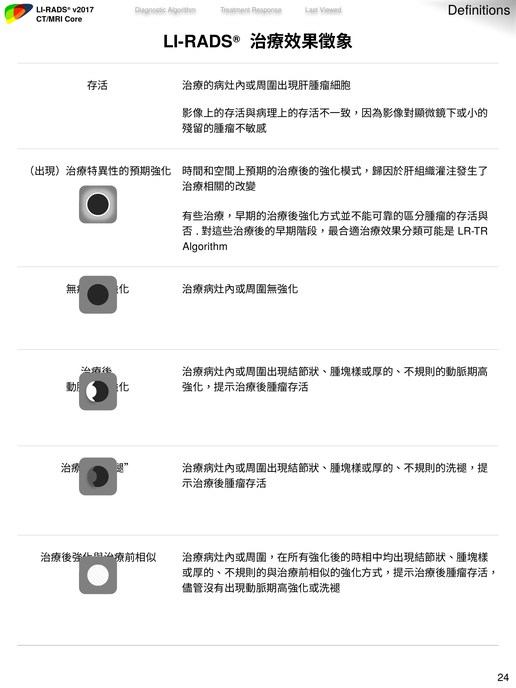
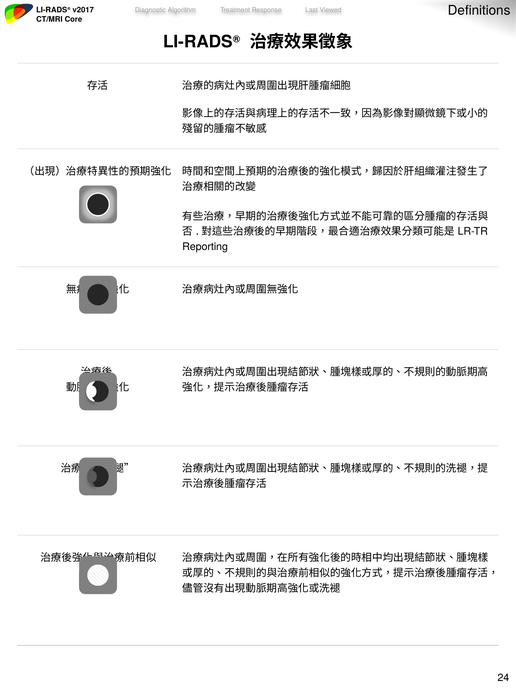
Algorithm: Algorithm -> Reporting (205, 247)
